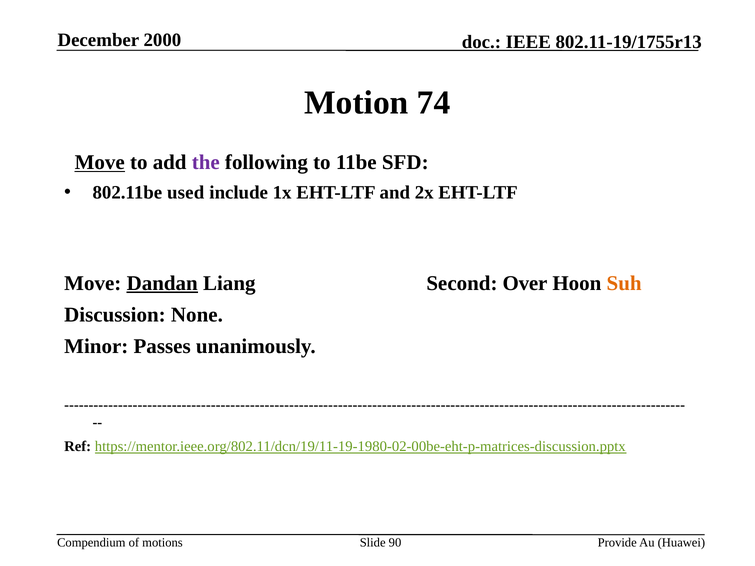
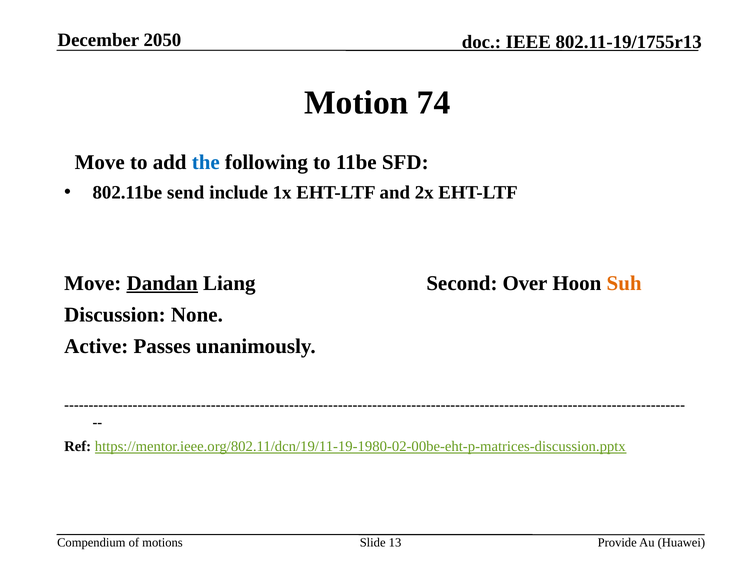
2000: 2000 -> 2050 (162, 40)
Move underline: present -> none (100, 162)
the colour: purple -> blue (206, 162)
used: used -> send (186, 193)
Minor: Minor -> Active (96, 346)
90: 90 -> 13 (395, 543)
